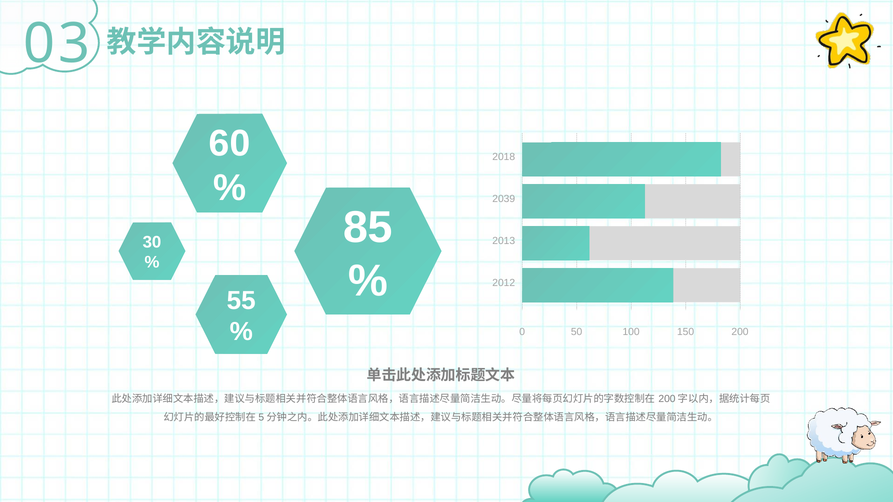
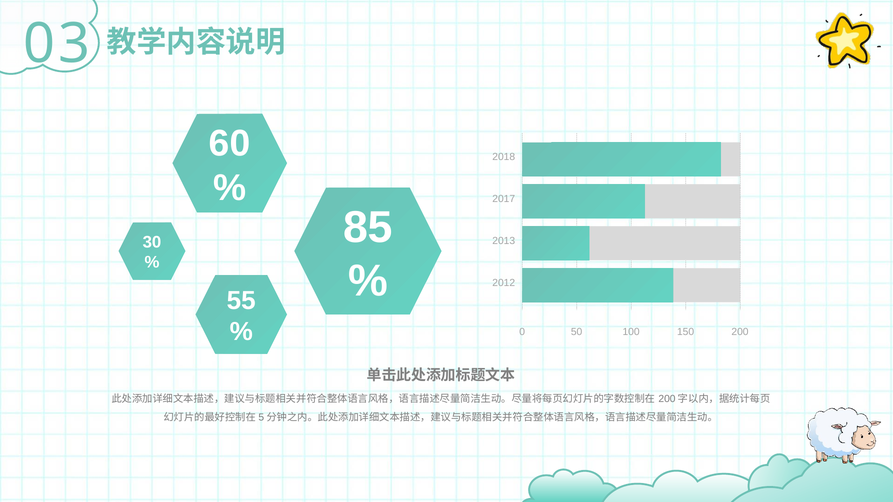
2039: 2039 -> 2017 (504, 199)
